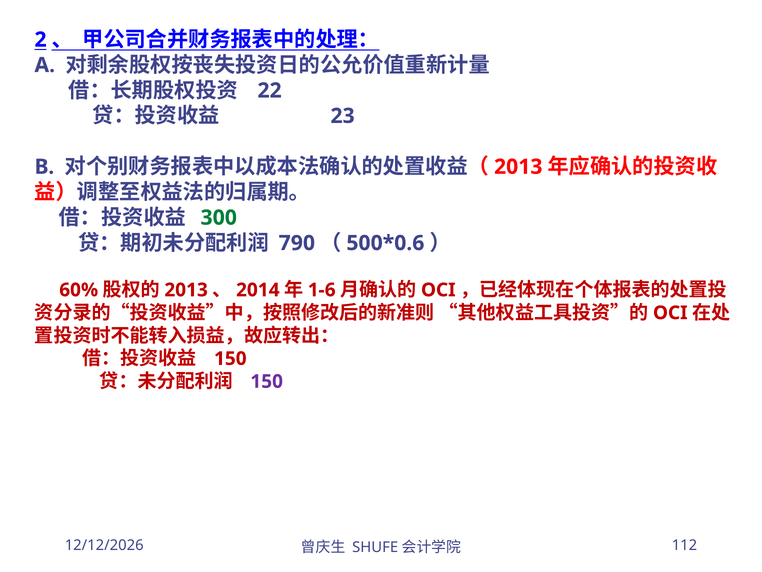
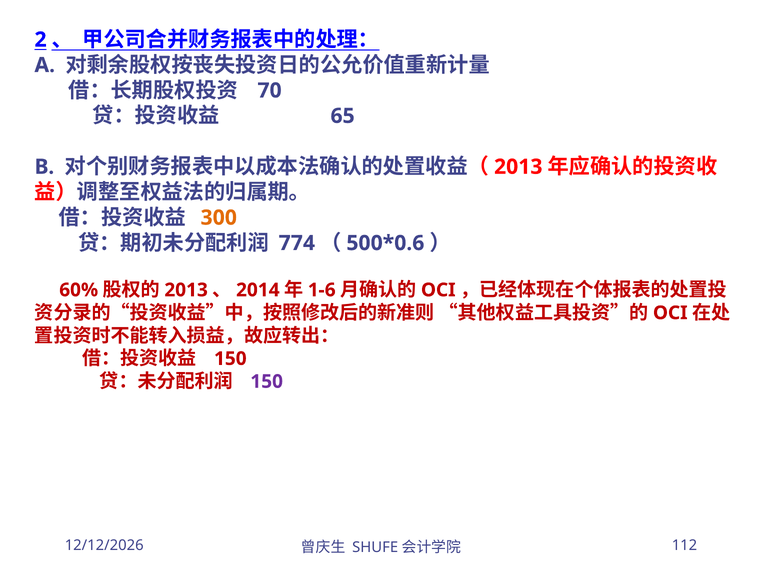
22: 22 -> 70 (270, 90)
23: 23 -> 65 (343, 116)
300 colour: green -> orange (219, 218)
790: 790 -> 774 (297, 243)
